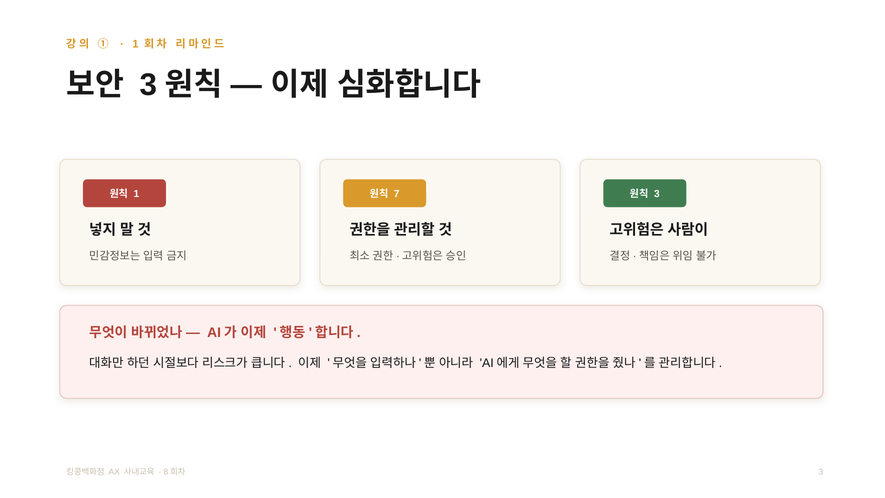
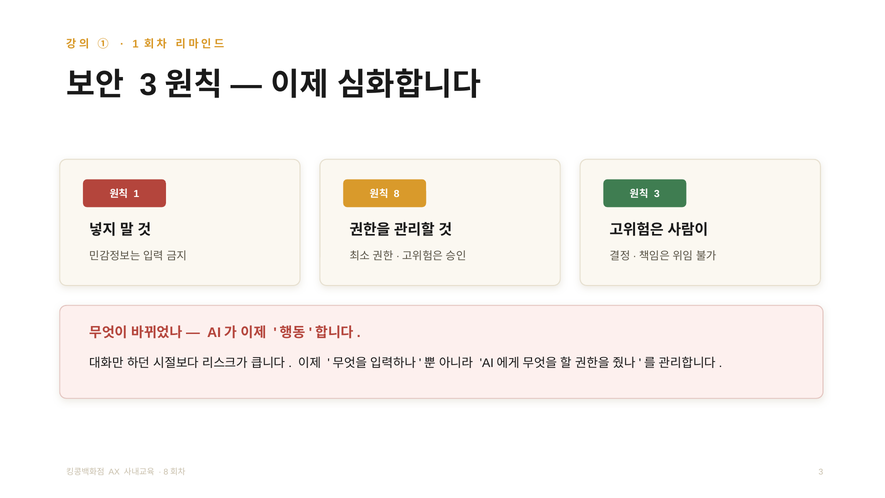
7: 7 -> 8 (397, 194)
